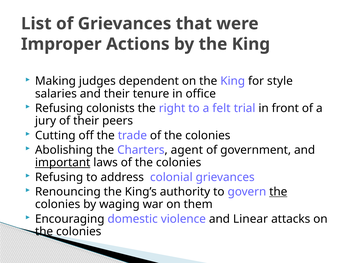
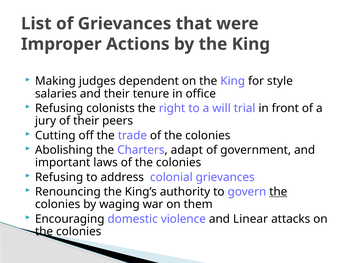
felt: felt -> will (222, 108)
agent: agent -> adapt (187, 150)
important underline: present -> none (63, 163)
